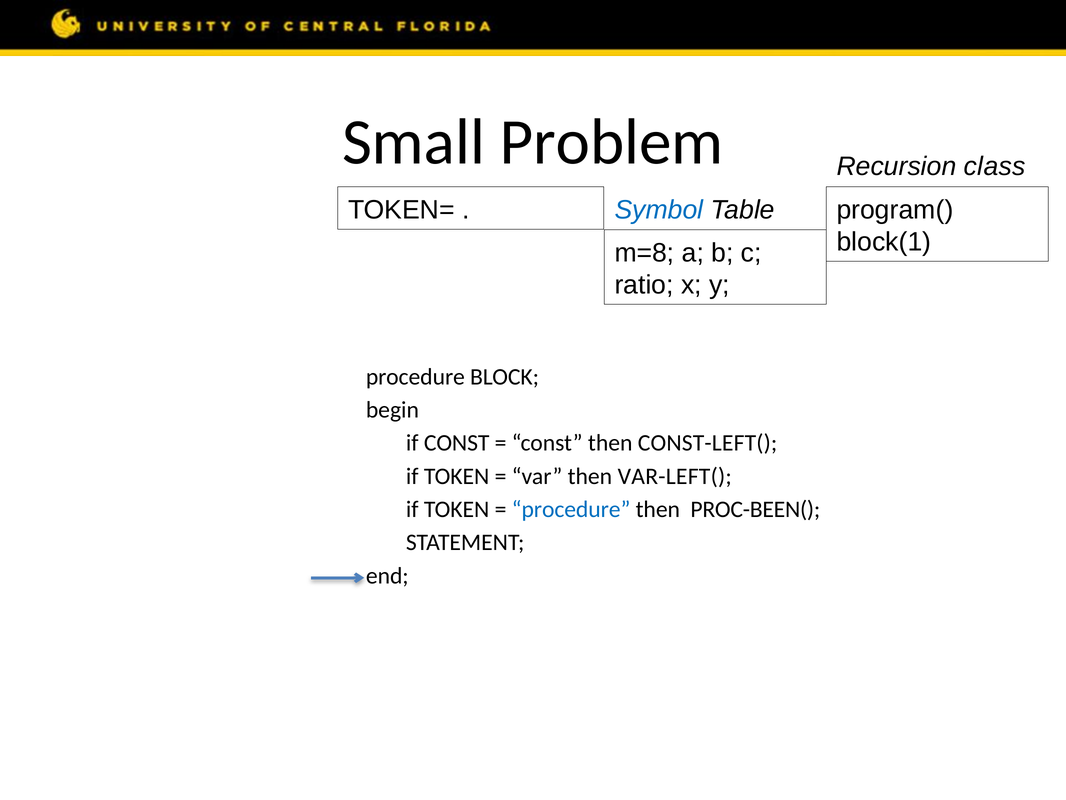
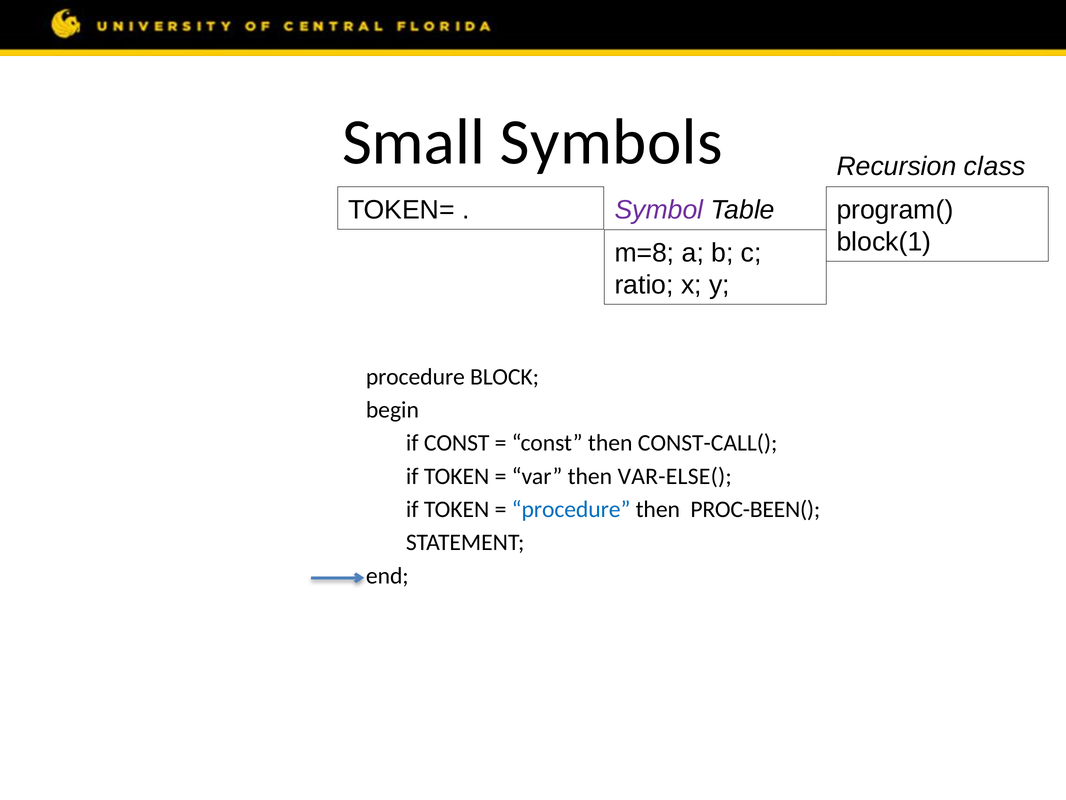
Problem: Problem -> Symbols (611, 142)
Symbol colour: blue -> purple (659, 210)
CONST-LEFT(: CONST-LEFT( -> CONST-CALL( (708, 443)
VAR-LEFT(: VAR-LEFT( -> VAR-ELSE( (675, 476)
